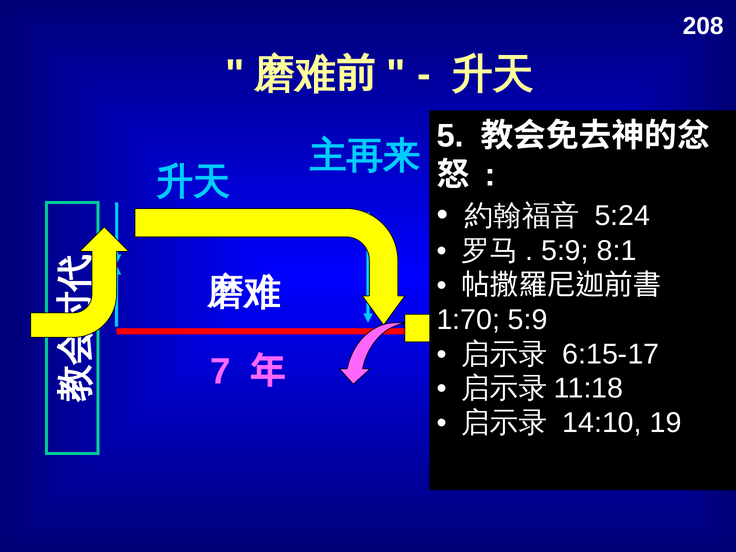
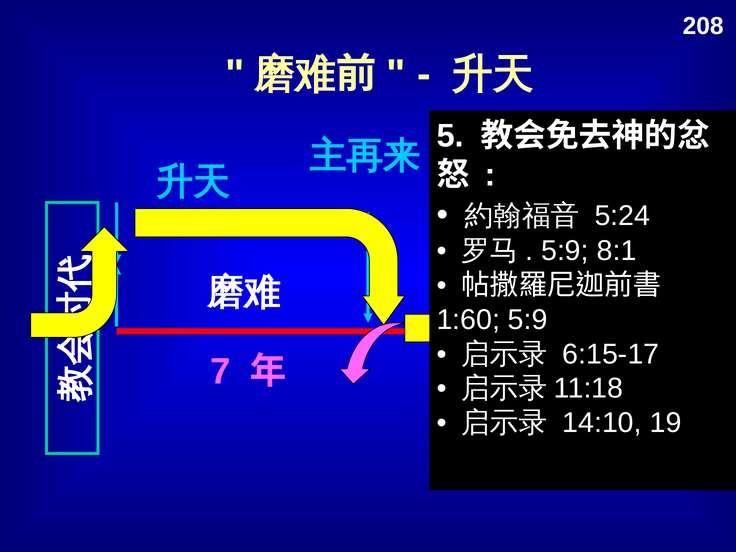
1:70: 1:70 -> 1:60 (468, 320)
